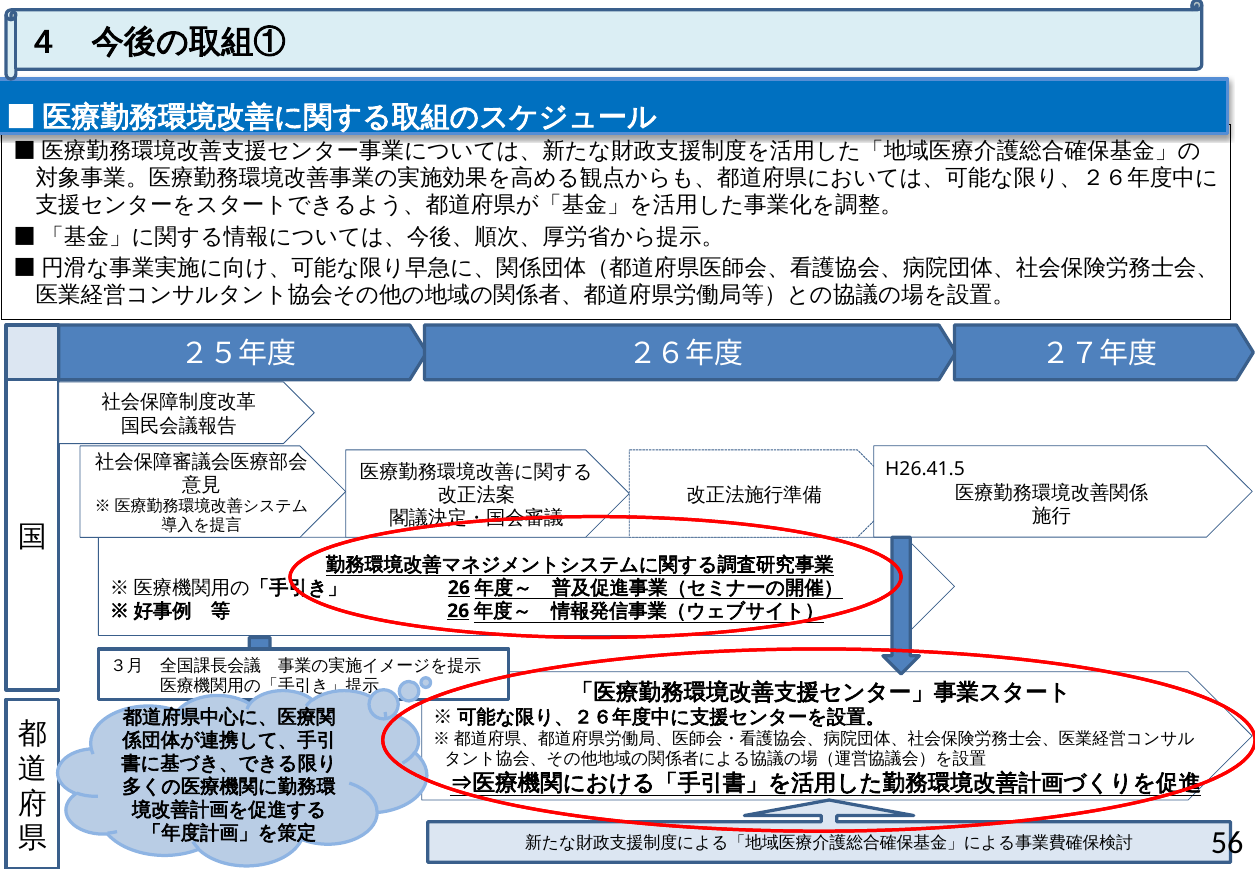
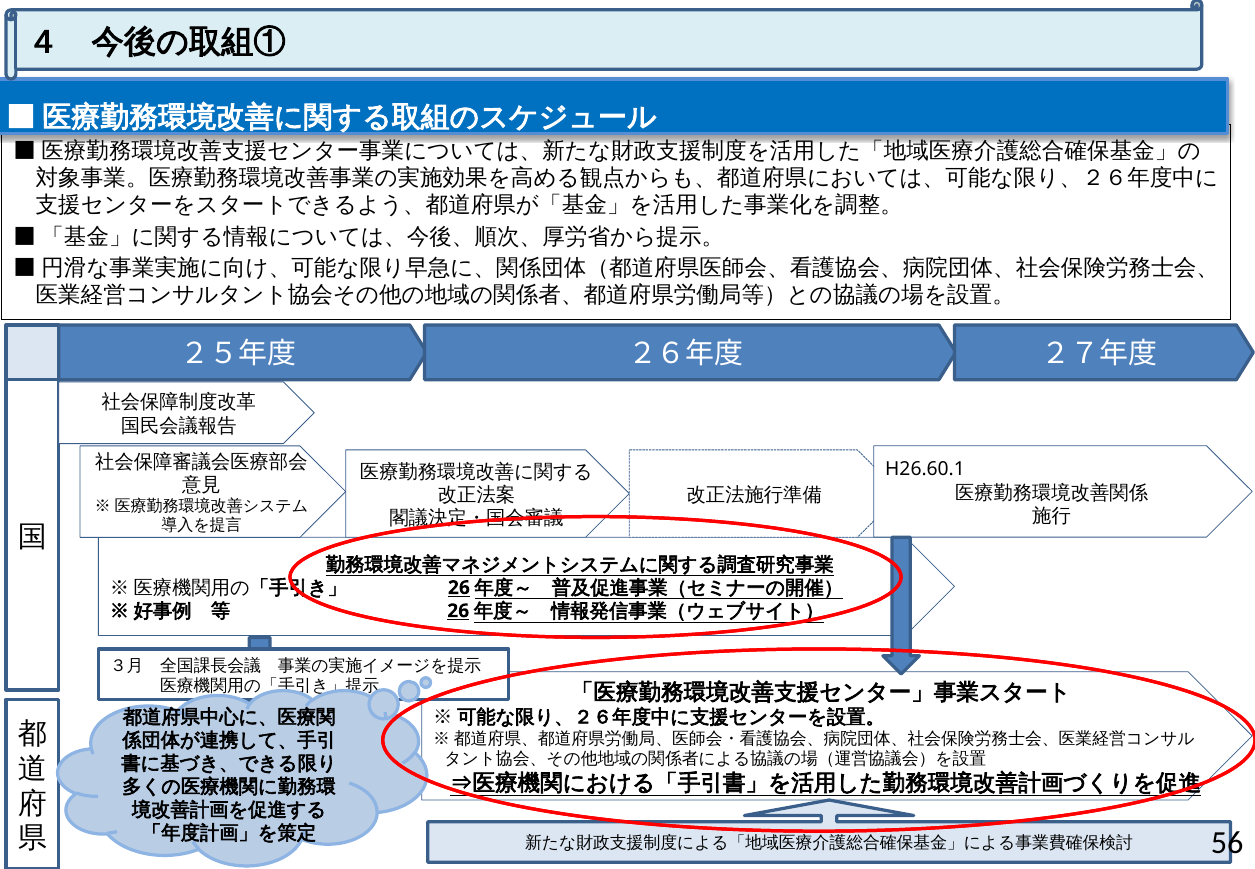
H26.41.5: H26.41.5 -> H26.60.1 (925, 469)
